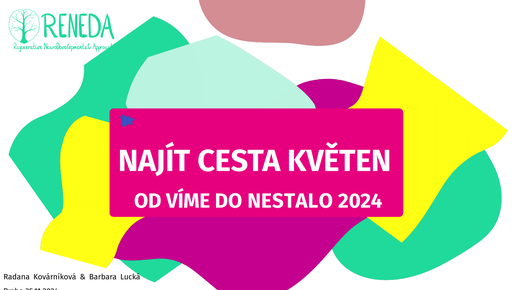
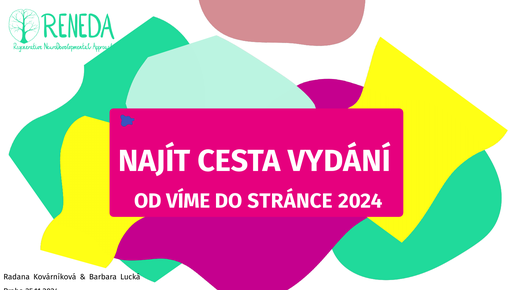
KVĚTEN: KVĚTEN -> VYDÁNÍ (339, 161)
NESTALO: NESTALO -> STRÁNCE (290, 201)
